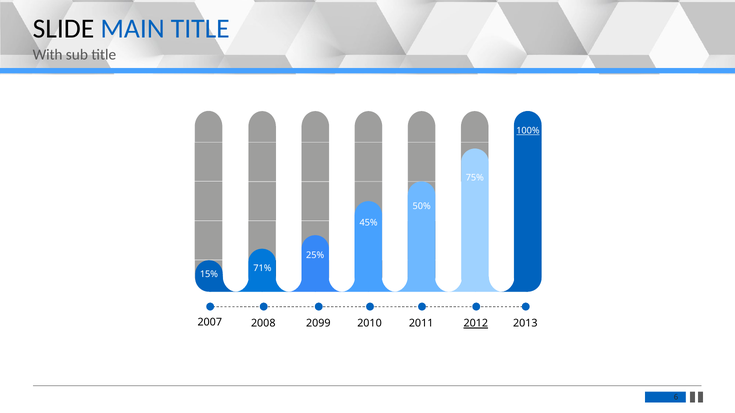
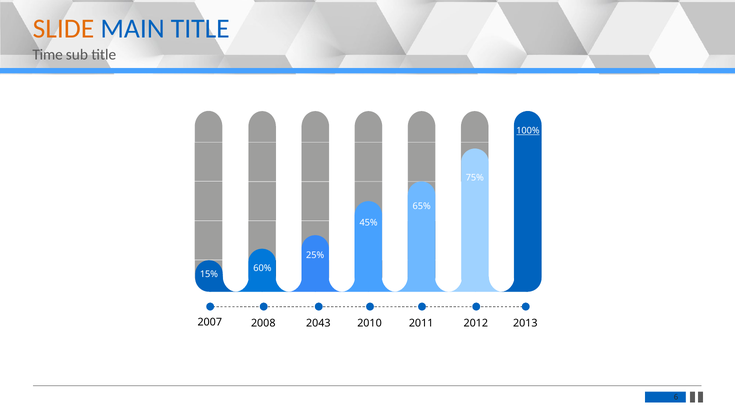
SLIDE colour: black -> orange (63, 29)
With: With -> Time (48, 55)
50%: 50% -> 65% (422, 206)
71%: 71% -> 60% (262, 268)
2099: 2099 -> 2043 (318, 324)
2012 underline: present -> none (476, 324)
